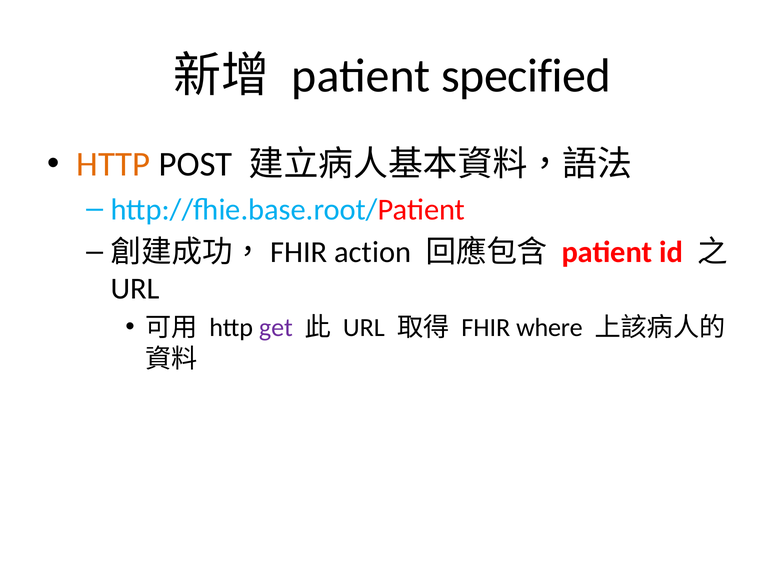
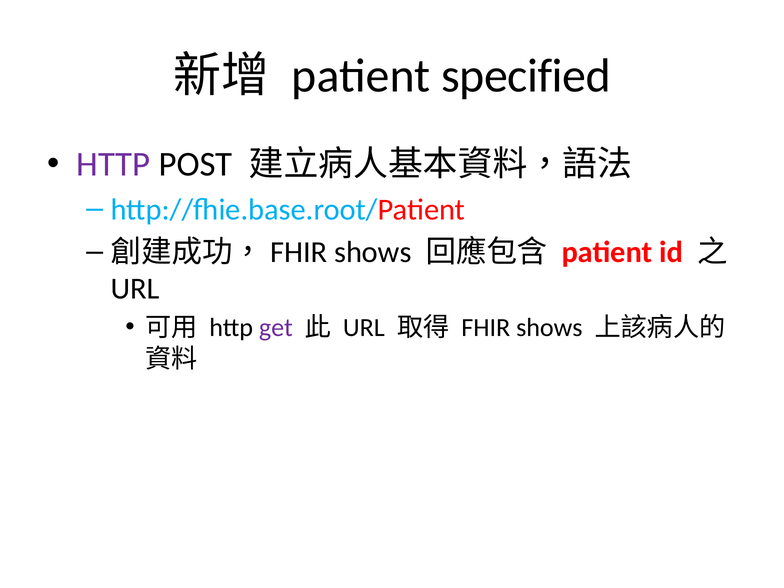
HTTP colour: orange -> purple (113, 164)
action: action -> shows (373, 252)
FHIR where: where -> shows (549, 328)
